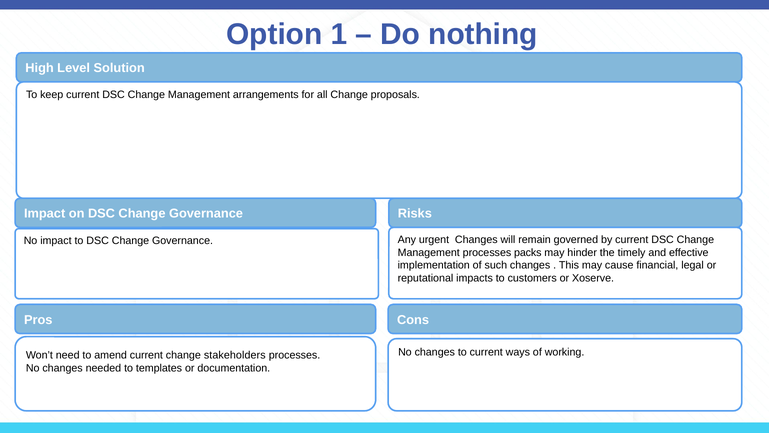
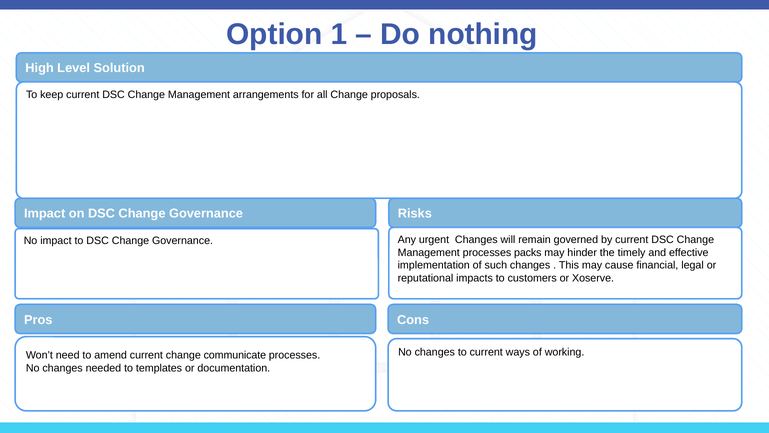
stakeholders: stakeholders -> communicate (235, 355)
